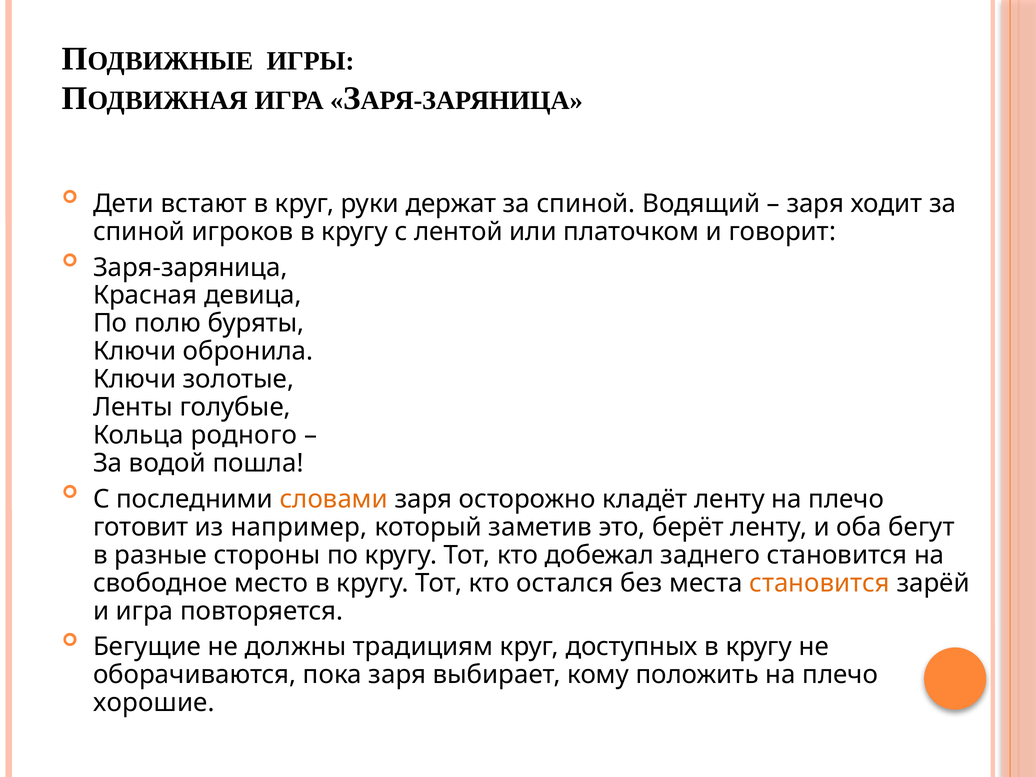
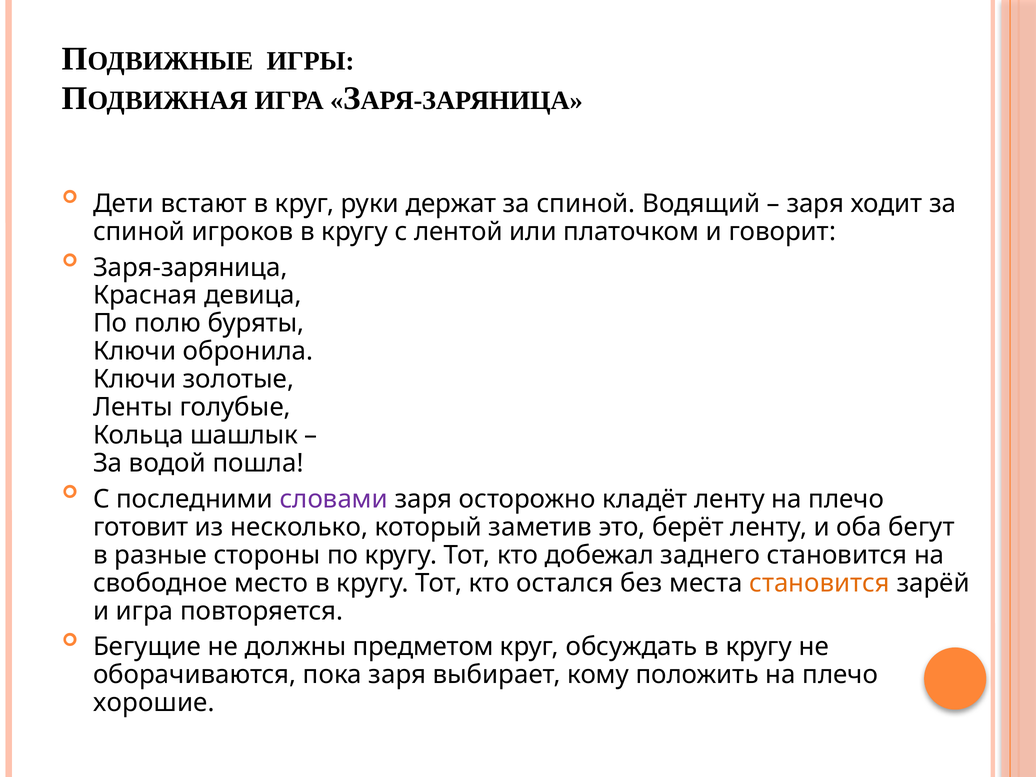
родного: родного -> шашлык (244, 435)
словами colour: orange -> purple (334, 499)
например: например -> несколько (299, 527)
традициям: традициям -> предметом (423, 647)
доступных: доступных -> обсуждать (632, 647)
